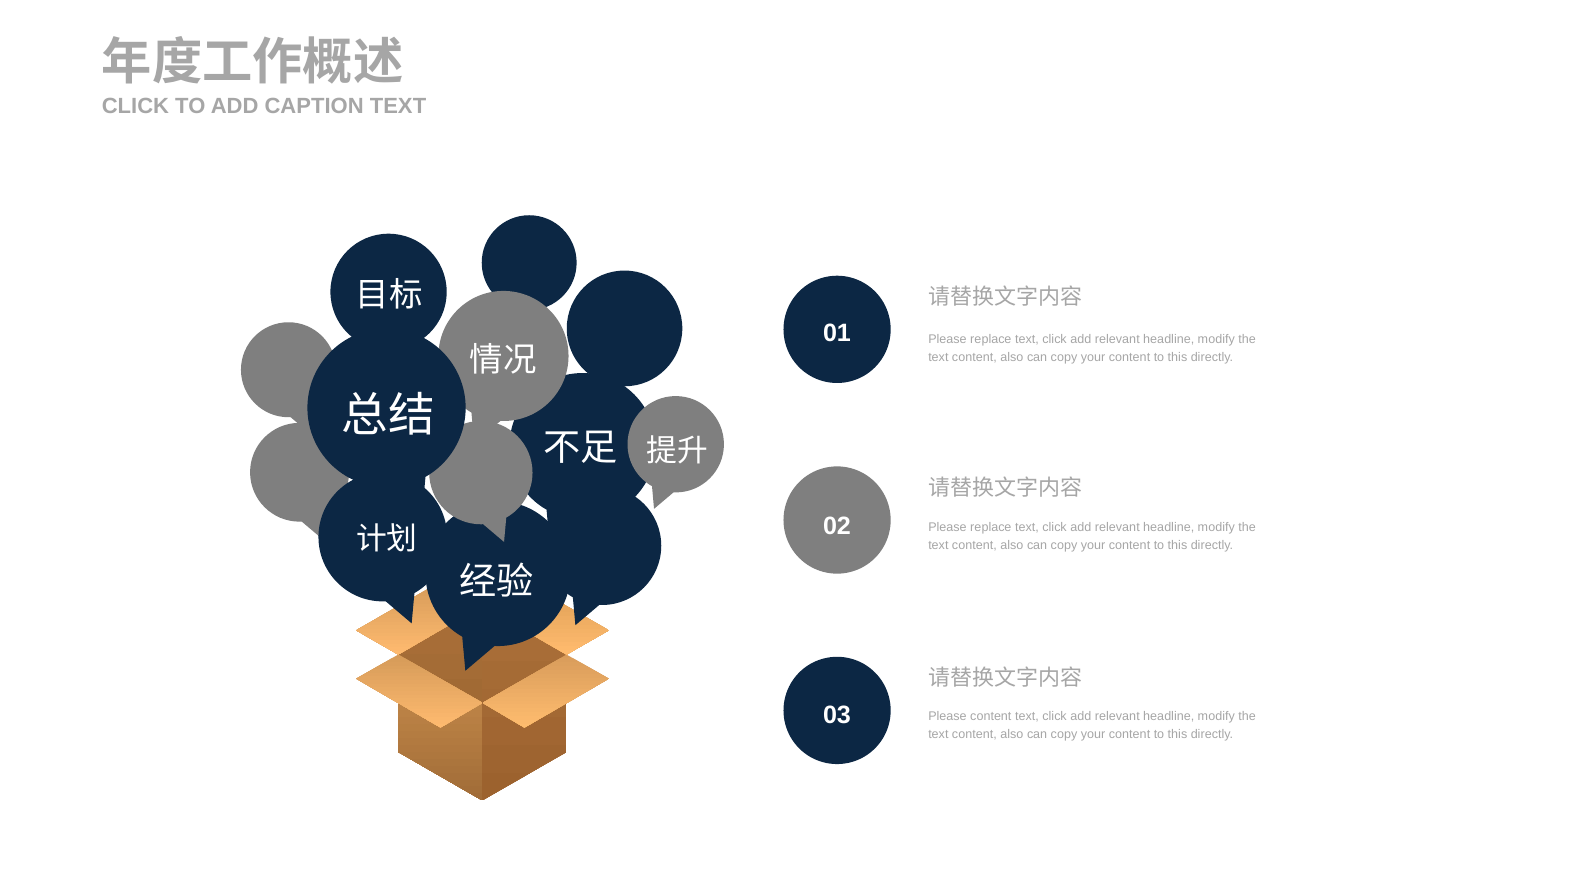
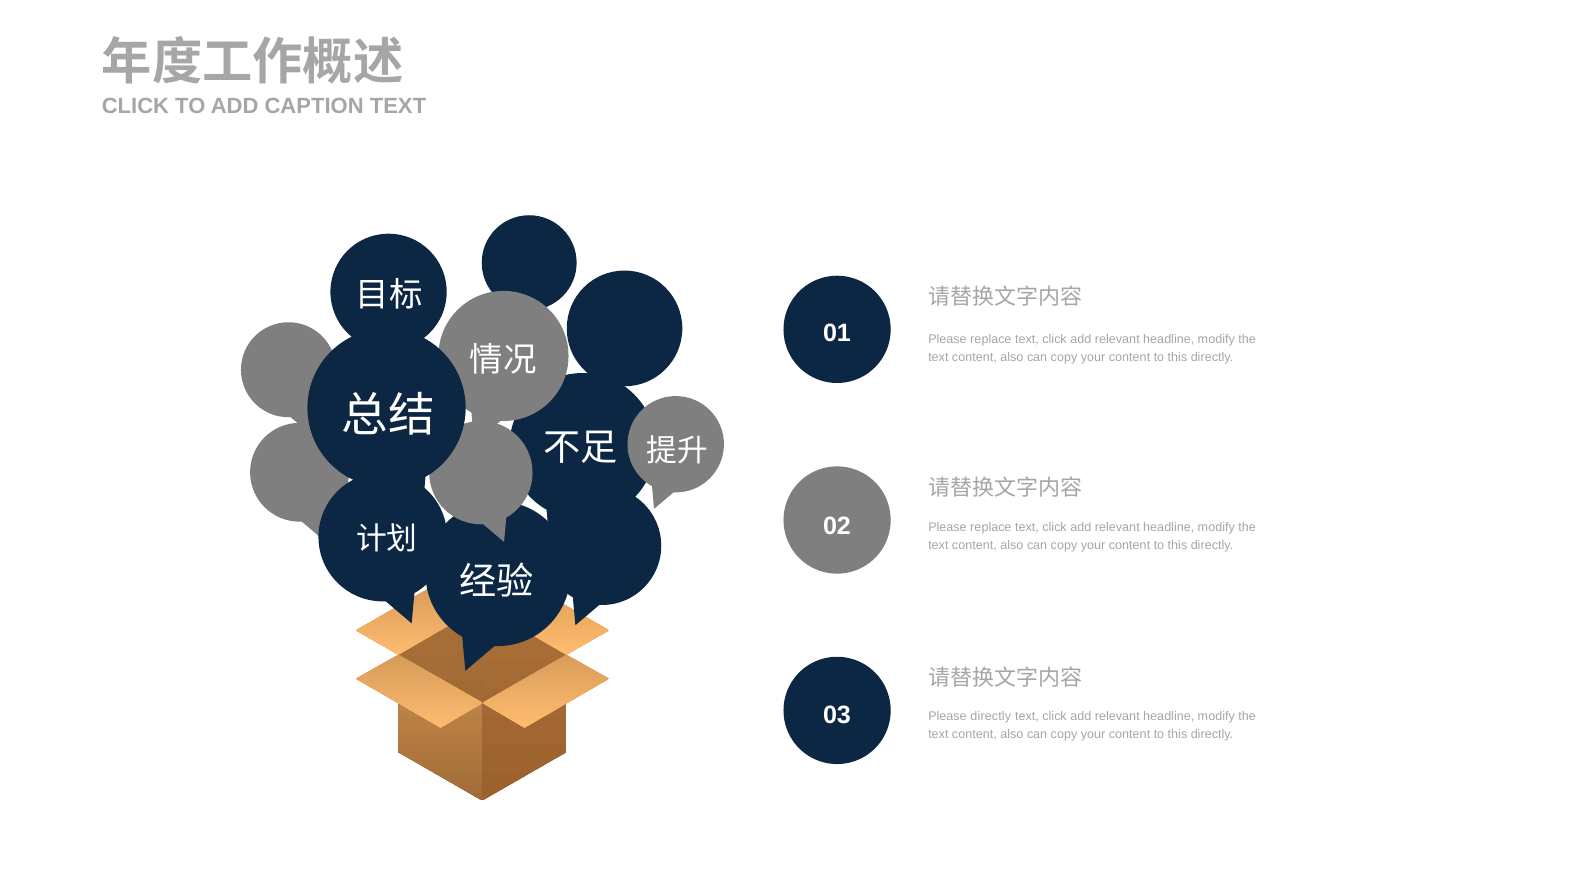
Please content: content -> directly (991, 716)
